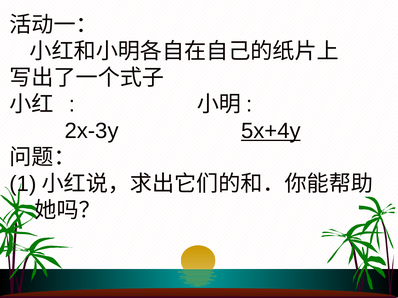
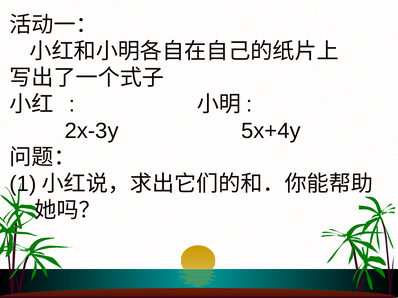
5x+4y underline: present -> none (271, 131)
